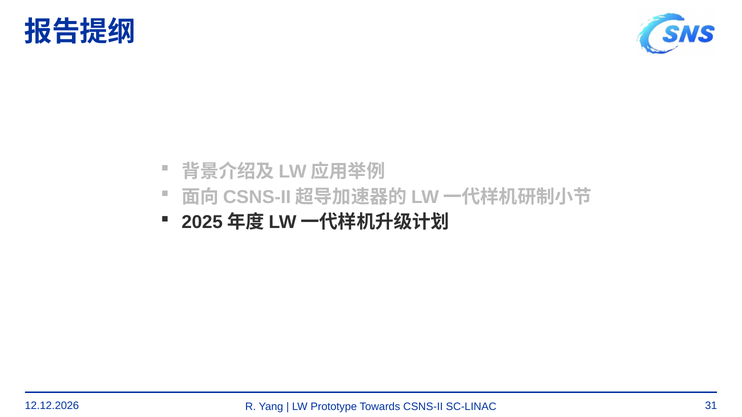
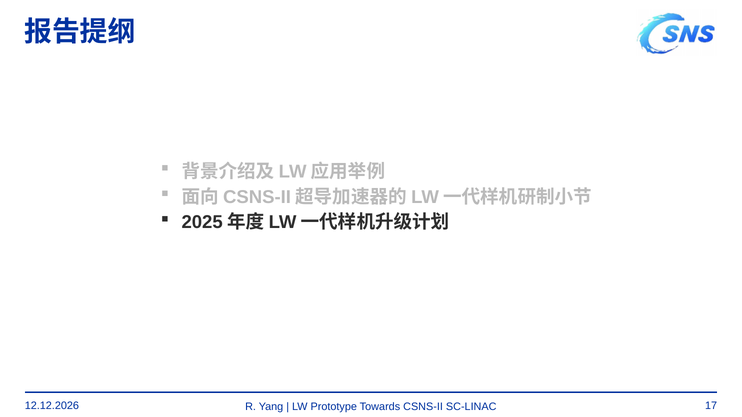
31: 31 -> 17 (711, 406)
